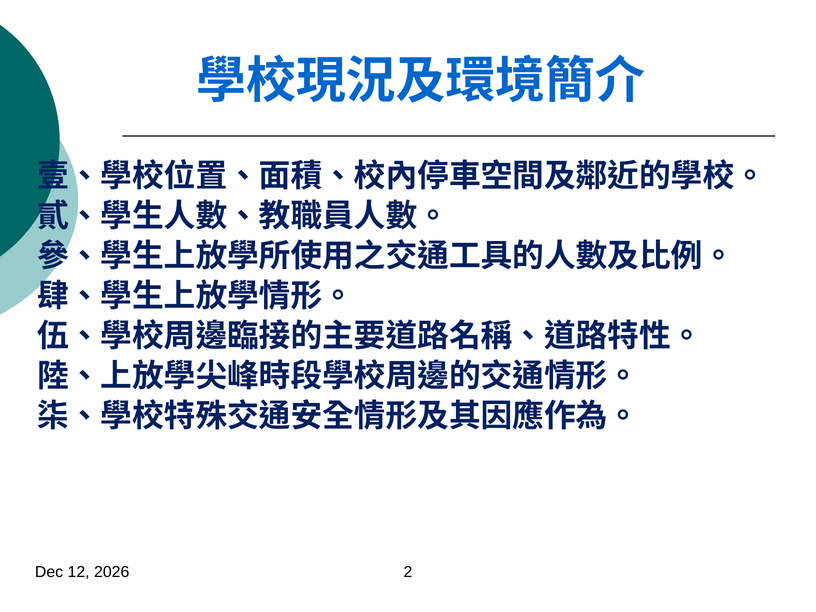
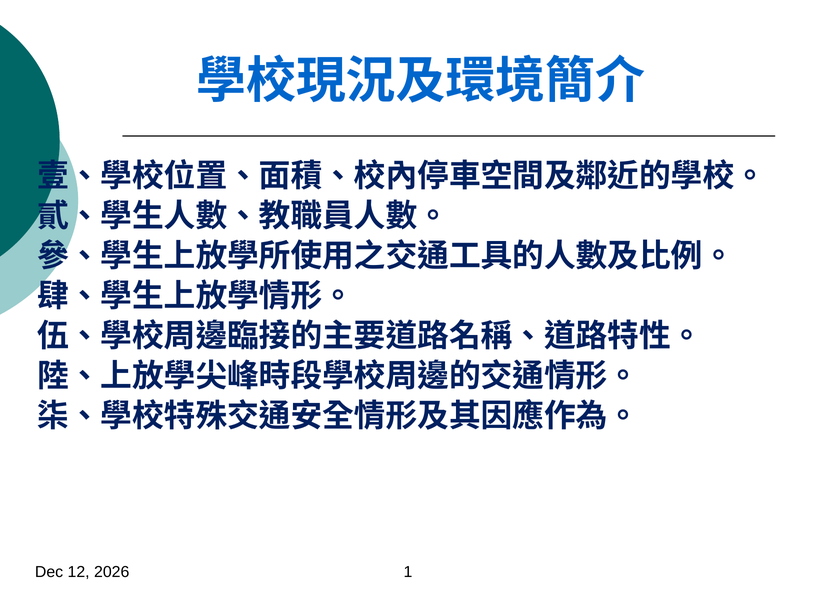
2: 2 -> 1 (408, 572)
